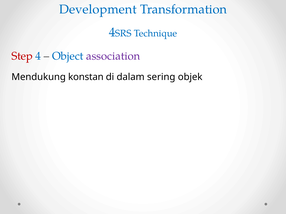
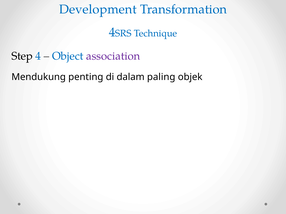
Step colour: red -> black (22, 56)
konstan: konstan -> penting (86, 77)
sering: sering -> paling (161, 77)
